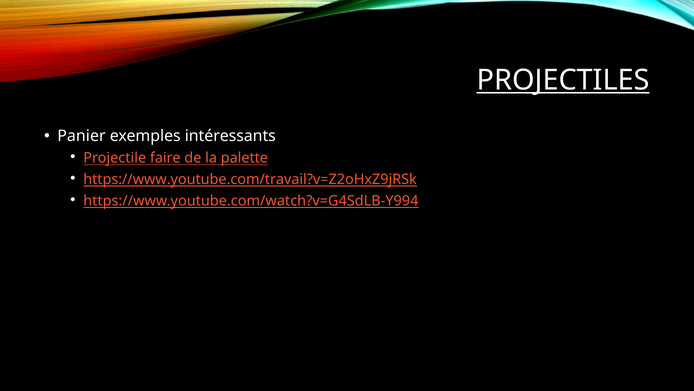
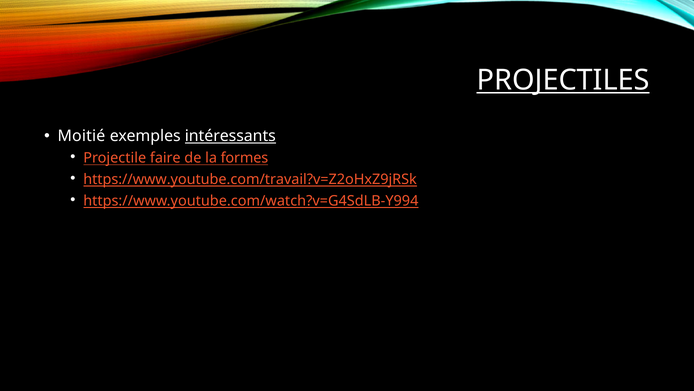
Panier: Panier -> Moitié (81, 136)
intéressants underline: none -> present (230, 136)
palette: palette -> formes (244, 158)
